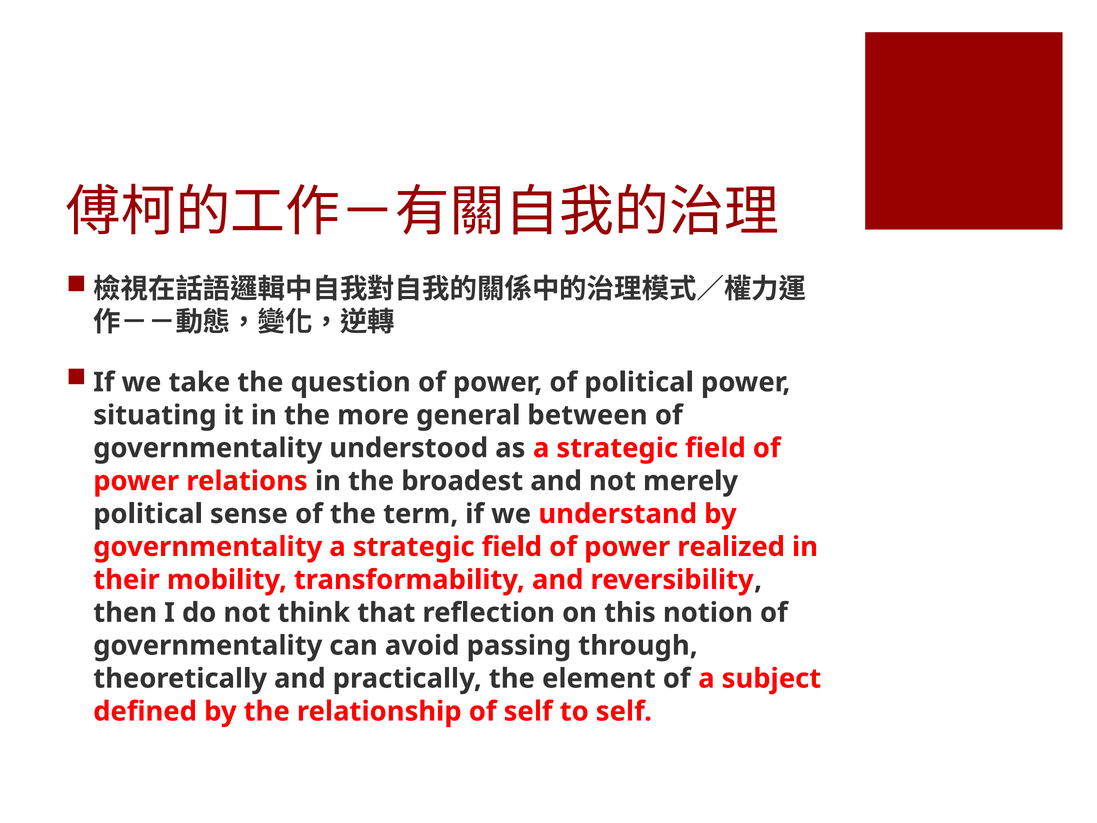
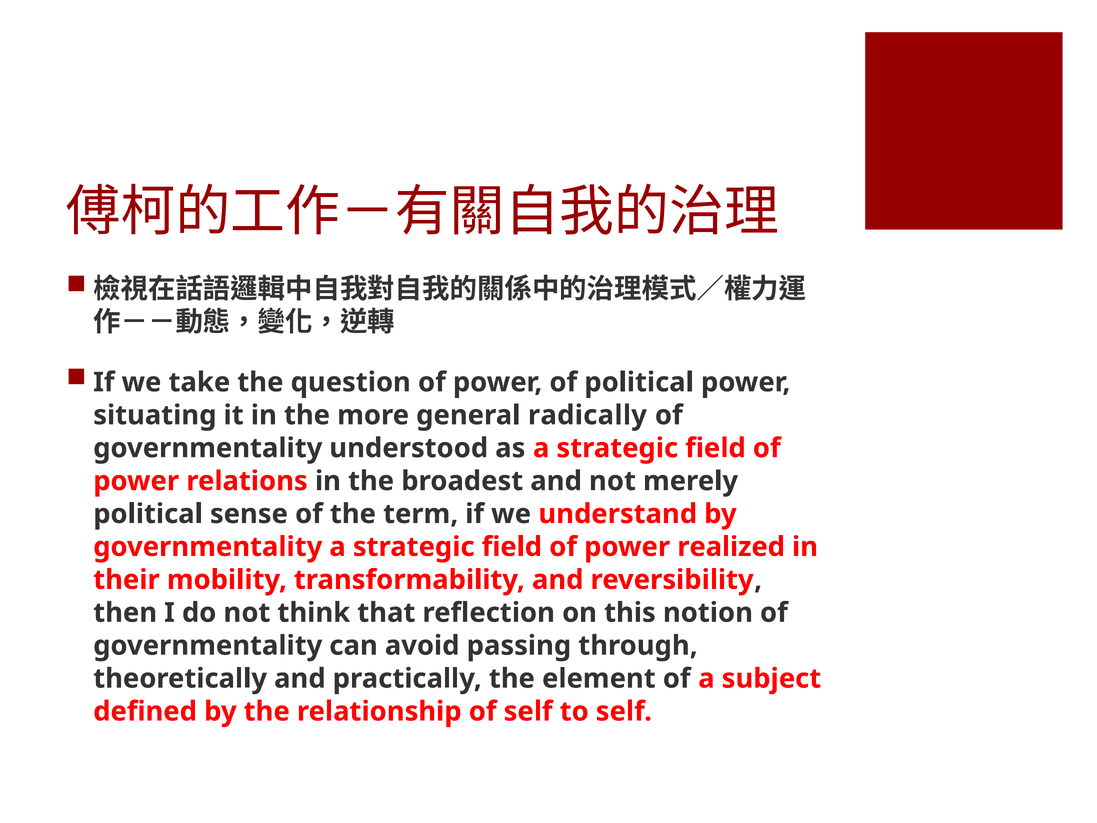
between: between -> radically (587, 415)
